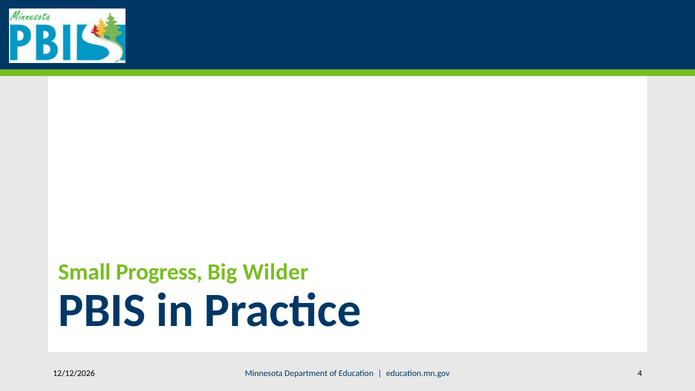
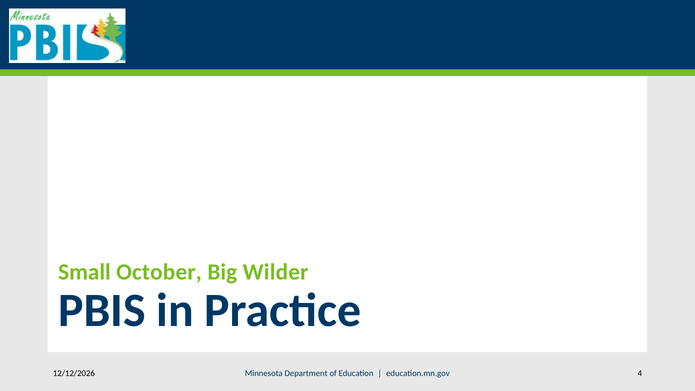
Progress: Progress -> October (159, 272)
